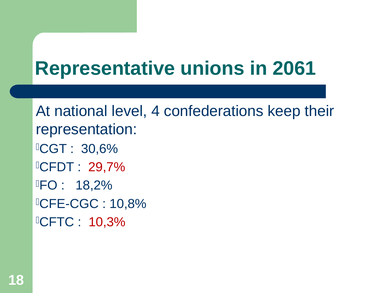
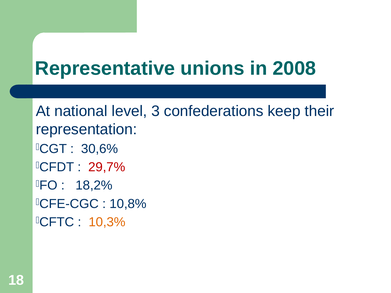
2061: 2061 -> 2008 (294, 68)
4: 4 -> 3 (156, 111)
10,3% colour: red -> orange (107, 222)
